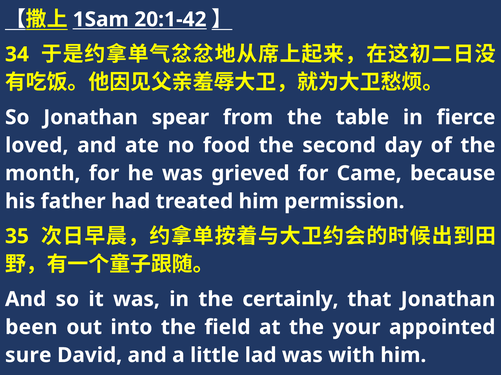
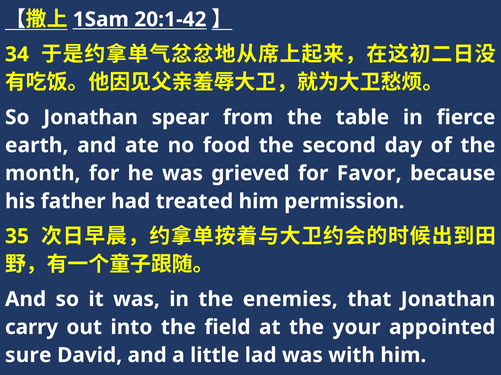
loved: loved -> earth (37, 146)
Came: Came -> Favor (369, 174)
certainly: certainly -> enemies (290, 300)
been: been -> carry (32, 328)
